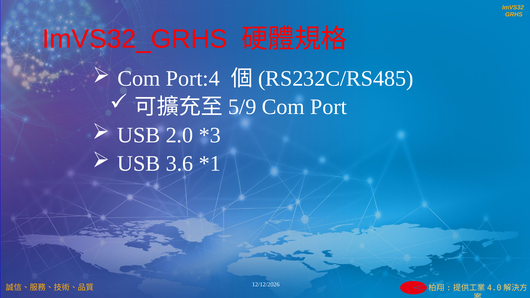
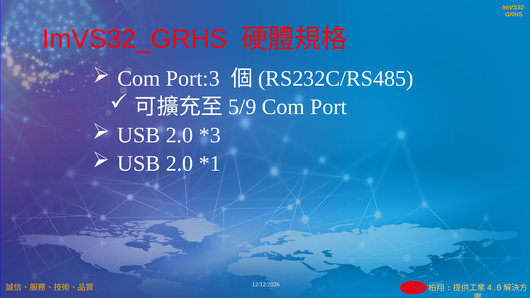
Port:4: Port:4 -> Port:3 (193, 79)
3.6: 3.6 -> 2.0 (179, 163)
